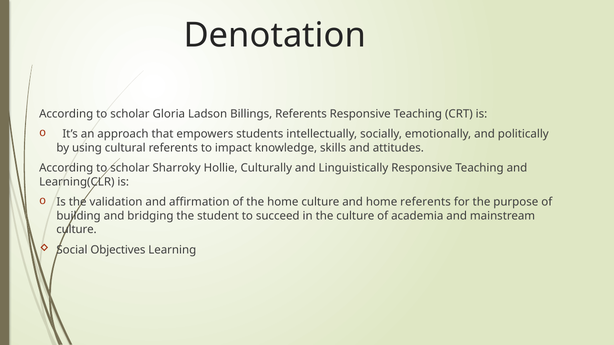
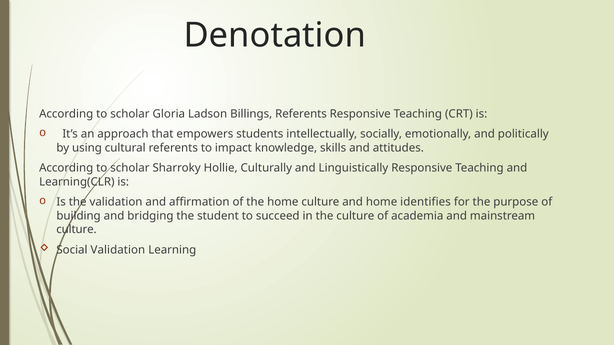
home referents: referents -> identifies (426, 202)
Social Objectives: Objectives -> Validation (118, 250)
